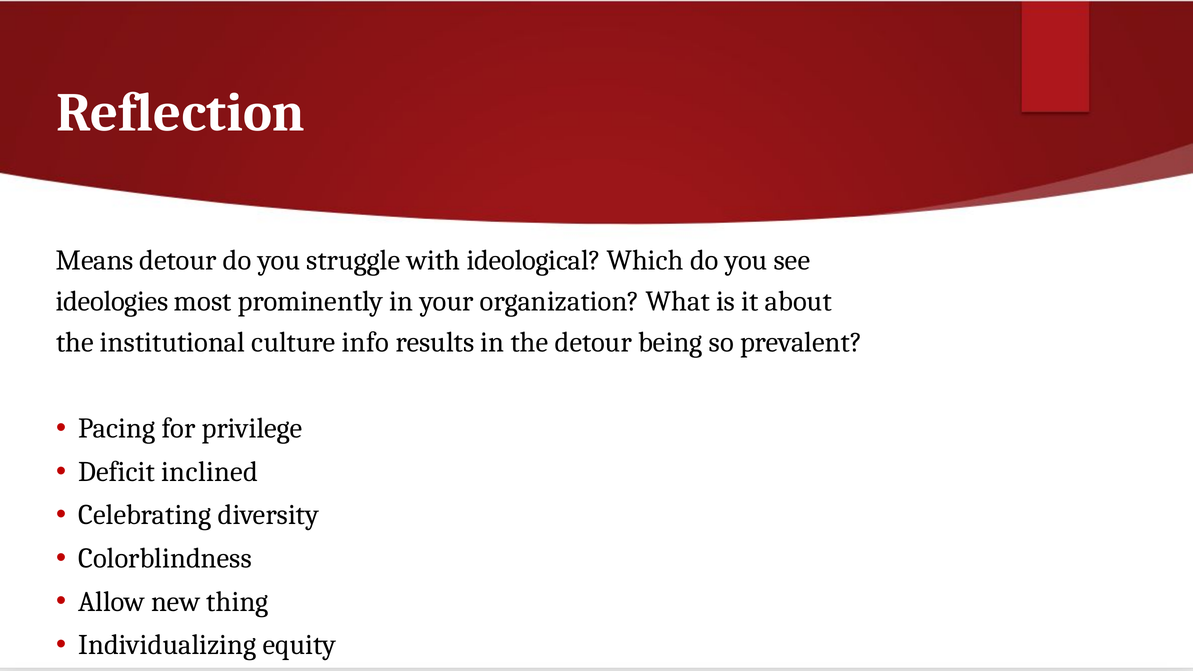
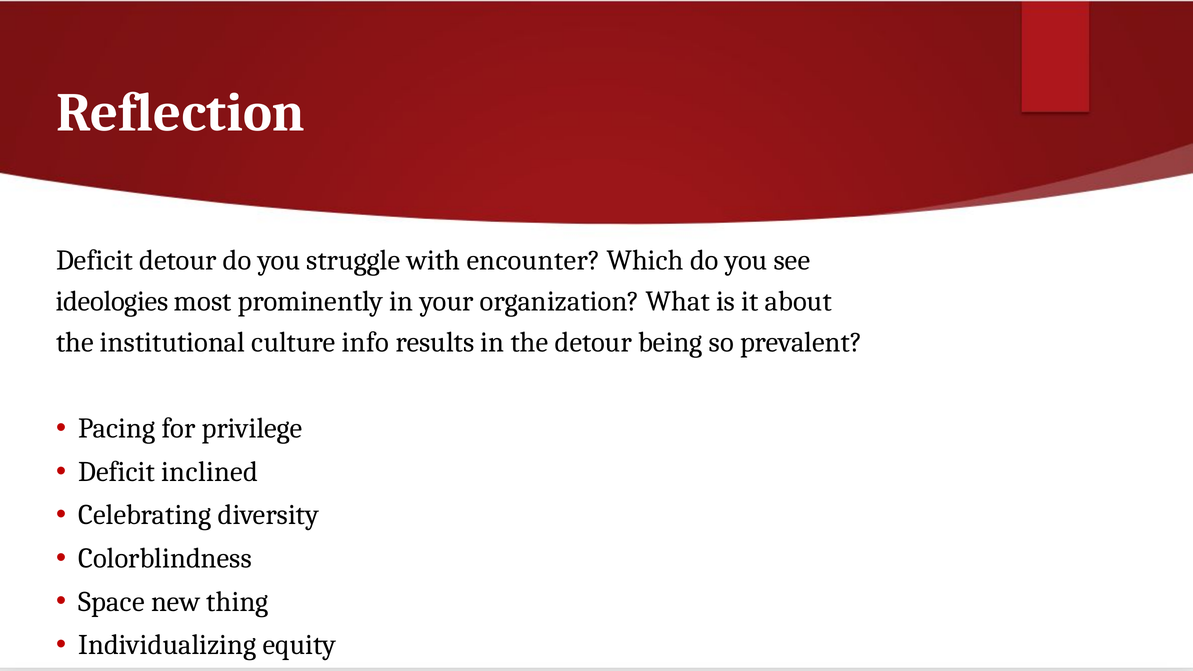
Means: Means -> Deficit (94, 260)
ideological: ideological -> encounter (533, 260)
Allow: Allow -> Space (111, 602)
